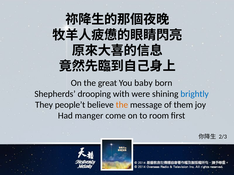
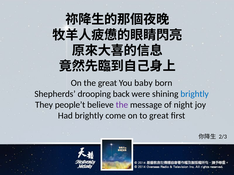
with: with -> back (121, 94)
the colour: orange -> purple (122, 105)
them: them -> night (183, 105)
Had manger: manger -> brightly (89, 116)
to room: room -> great (159, 116)
